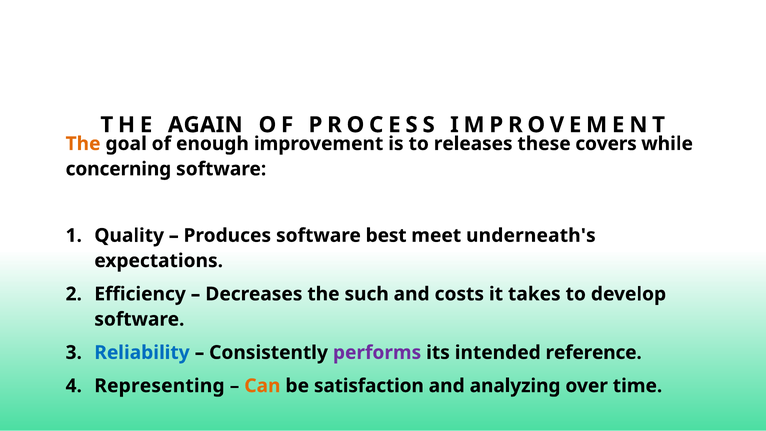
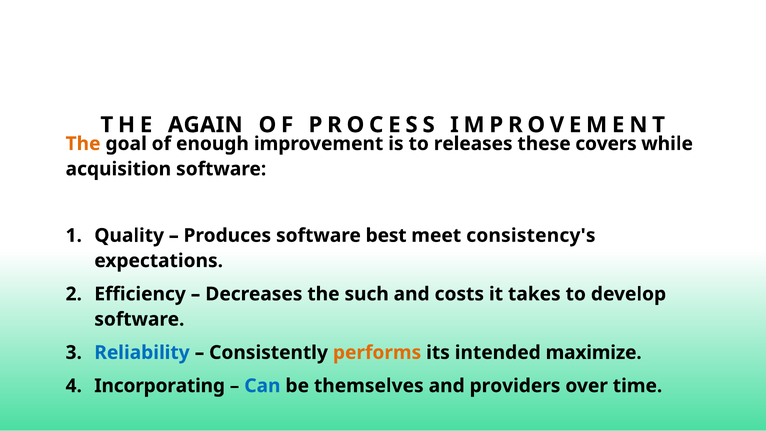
concerning: concerning -> acquisition (118, 169)
underneath's: underneath's -> consistency's (531, 235)
performs colour: purple -> orange (377, 352)
reference: reference -> maximize (594, 352)
Representing: Representing -> Incorporating (160, 386)
Can colour: orange -> blue (262, 386)
satisfaction: satisfaction -> themselves (369, 386)
analyzing: analyzing -> providers (515, 386)
